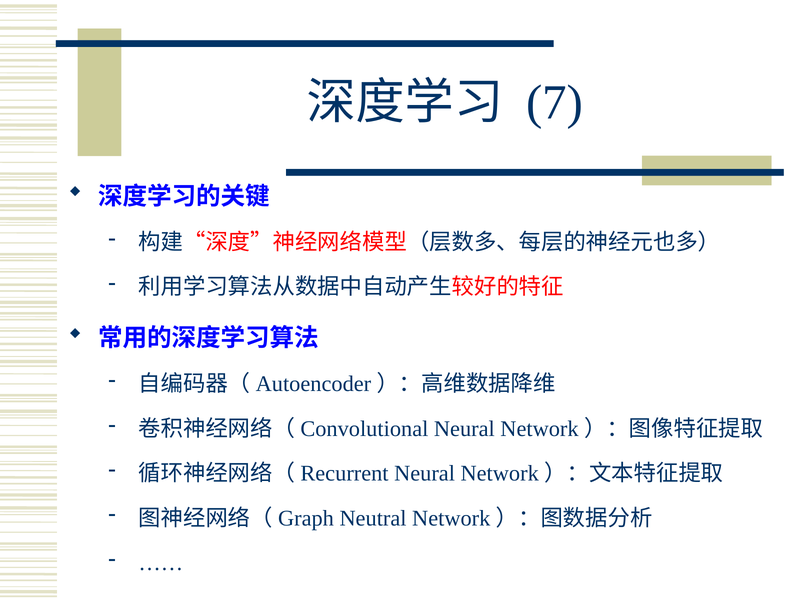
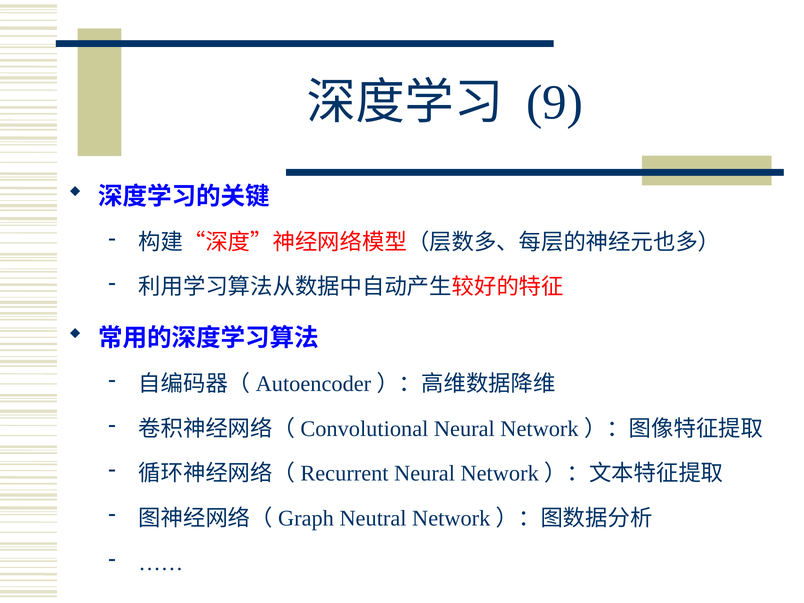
7: 7 -> 9 (555, 103)
